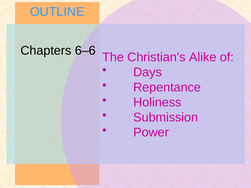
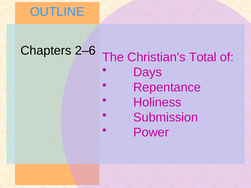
6–6: 6–6 -> 2–6 (85, 51)
Alike: Alike -> Total (203, 57)
